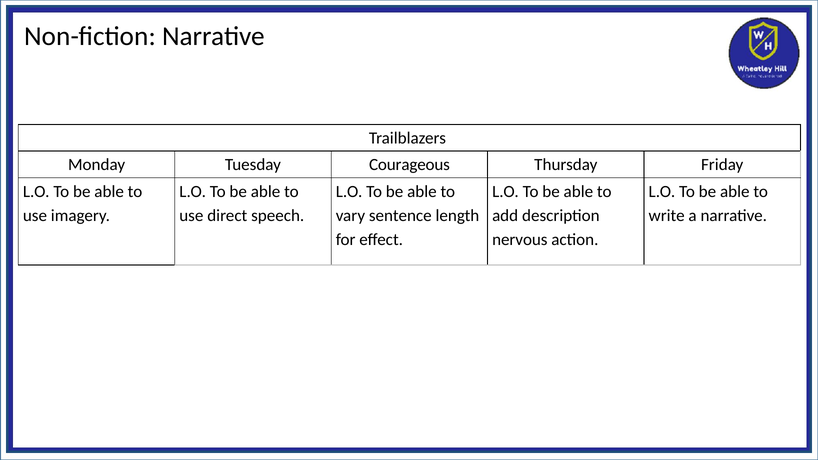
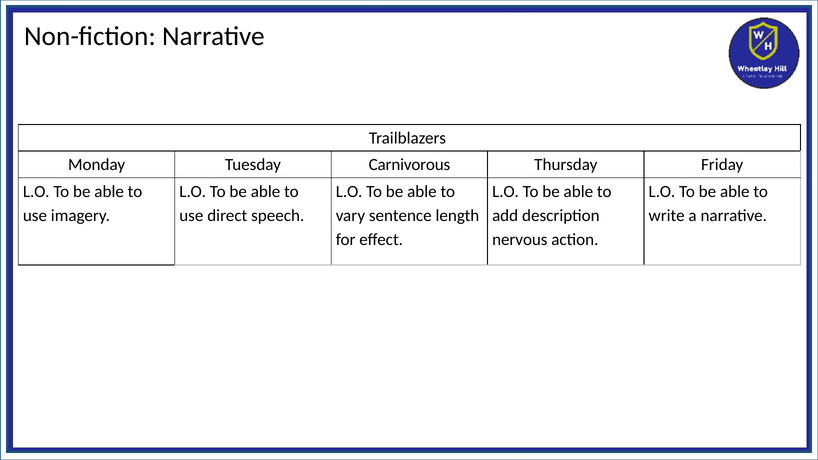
Courageous: Courageous -> Carnivorous (409, 165)
